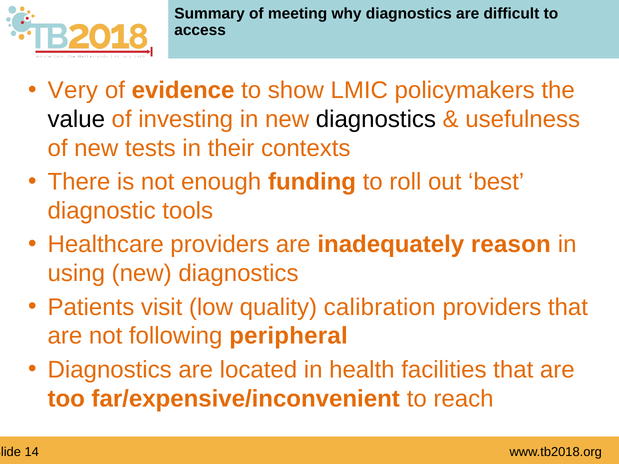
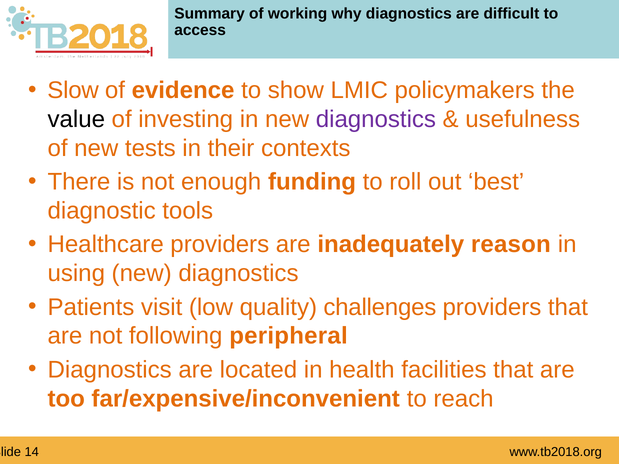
meeting: meeting -> working (298, 13)
Very: Very -> Slow (73, 90)
diagnostics colour: black -> purple (376, 119)
calibration: calibration -> challenges (380, 307)
